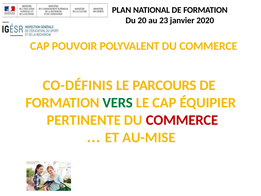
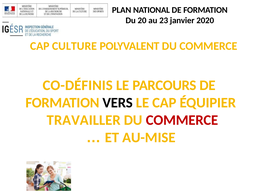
POUVOIR: POUVOIR -> CULTURE (75, 46)
VERS colour: green -> black (118, 103)
PERTINENTE: PERTINENTE -> TRAVAILLER (84, 120)
